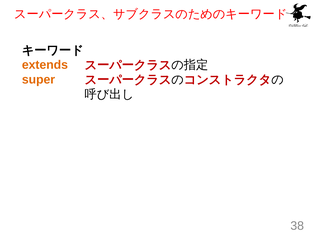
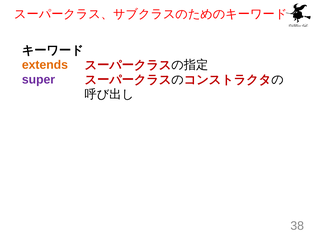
super colour: orange -> purple (38, 79)
